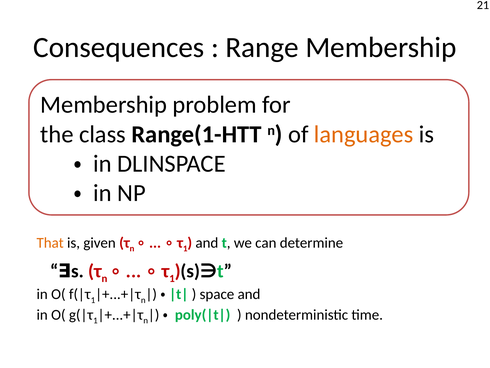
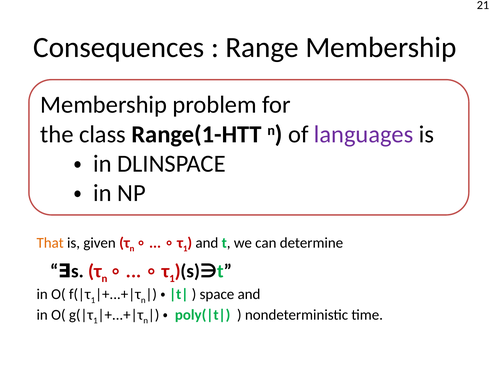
languages colour: orange -> purple (364, 134)
